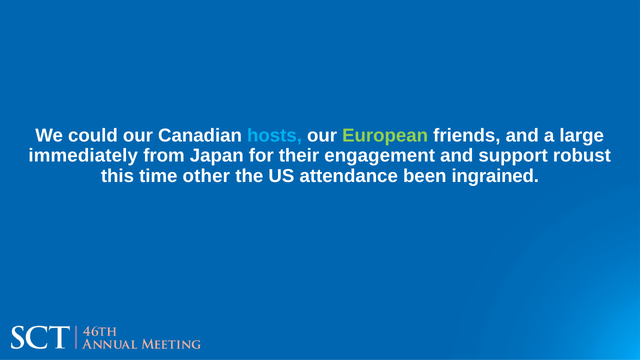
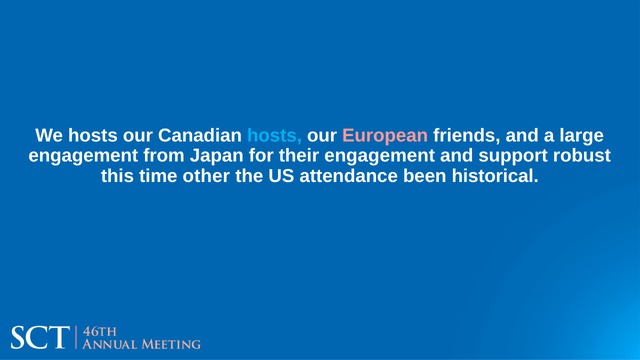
We could: could -> hosts (93, 136)
European colour: light green -> pink (385, 136)
immediately: immediately -> engagement (83, 156)
ingrained: ingrained -> historical (495, 176)
